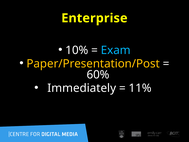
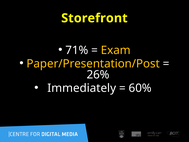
Enterprise: Enterprise -> Storefront (94, 18)
10%: 10% -> 71% (77, 50)
Exam colour: light blue -> yellow (116, 50)
60%: 60% -> 26% (98, 75)
11%: 11% -> 60% (140, 88)
